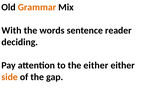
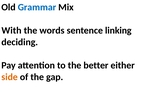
Grammar colour: orange -> blue (37, 7)
reader: reader -> linking (118, 31)
the either: either -> better (96, 66)
